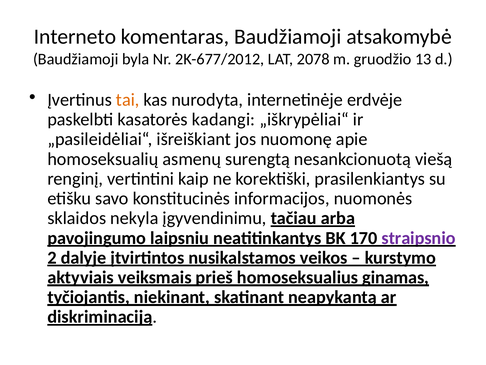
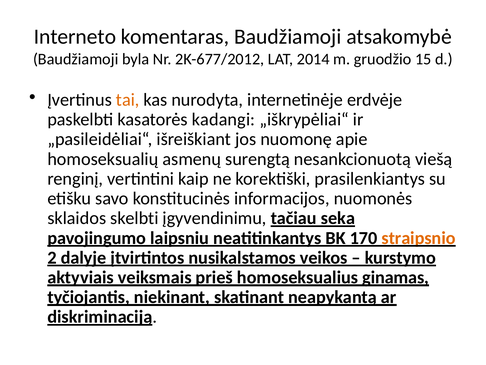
2078: 2078 -> 2014 (313, 59)
13: 13 -> 15 (423, 59)
nekyla: nekyla -> skelbti (134, 218)
arba: arba -> seka (338, 218)
straipsnio colour: purple -> orange (419, 238)
